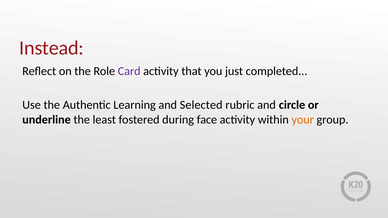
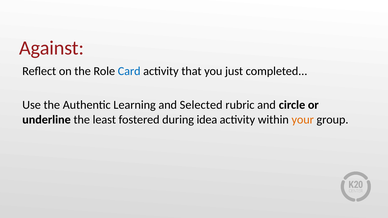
Instead: Instead -> Against (52, 48)
Card colour: purple -> blue (129, 71)
face: face -> idea (207, 120)
